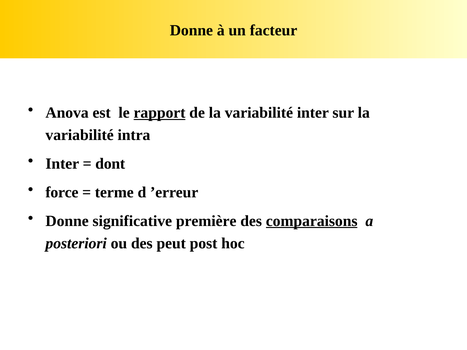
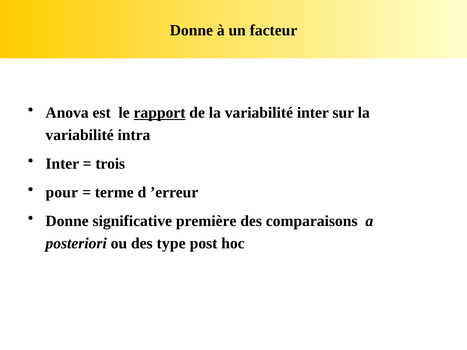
dont: dont -> trois (110, 164)
force: force -> pour (62, 192)
comparaisons underline: present -> none (312, 221)
peut: peut -> type (171, 243)
